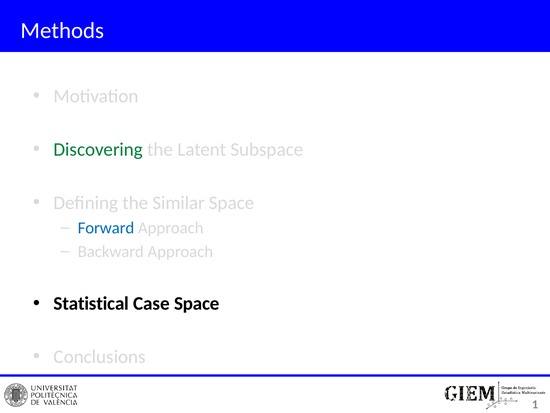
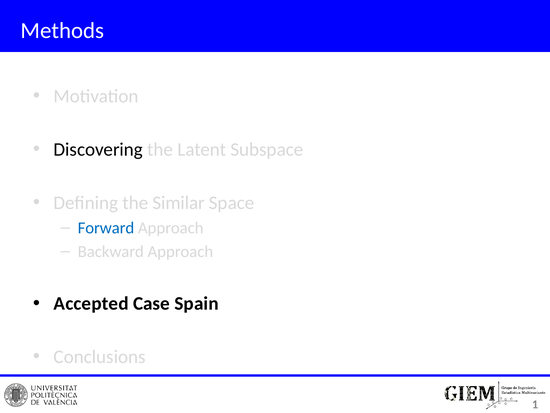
Discovering colour: green -> black (98, 149)
Statistical: Statistical -> Accepted (91, 303)
Case Space: Space -> Spain (197, 303)
